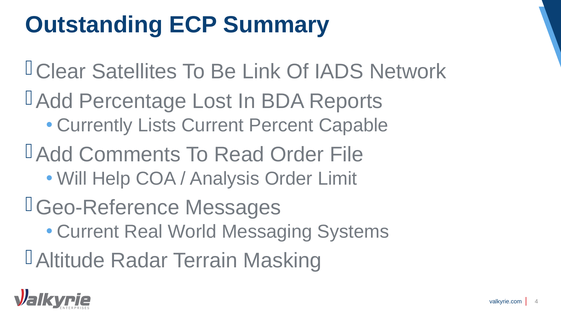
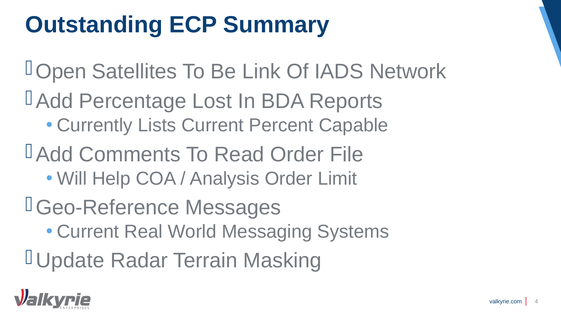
Clear: Clear -> Open (61, 71)
Altitude: Altitude -> Update (70, 260)
